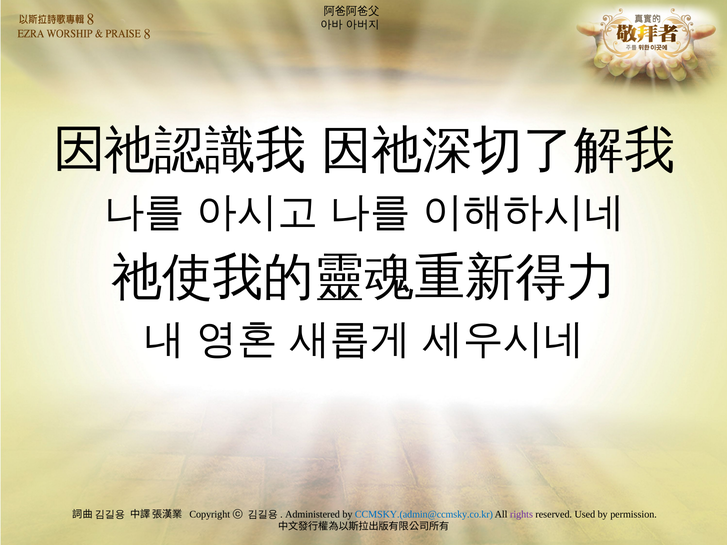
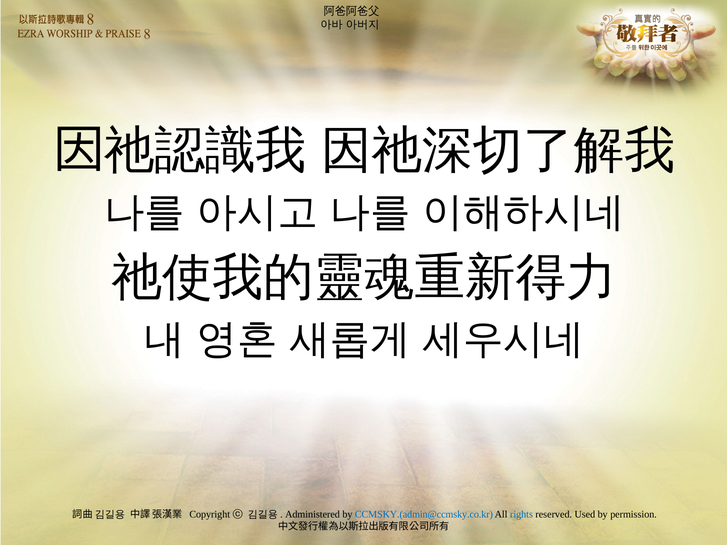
rights colour: purple -> blue (522, 514)
